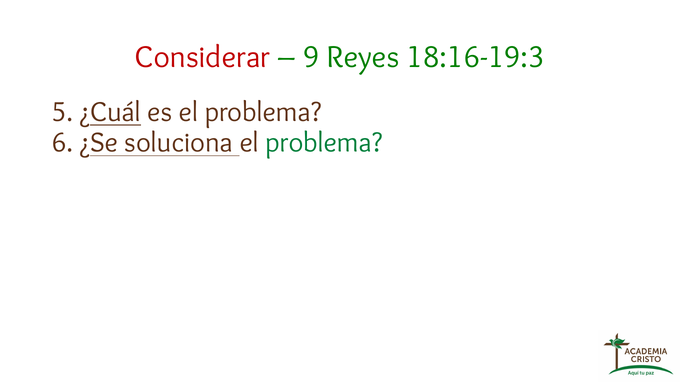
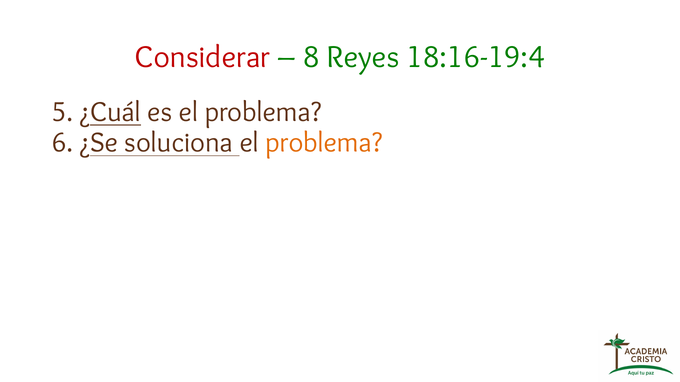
9: 9 -> 8 (311, 57)
18:16-19:3: 18:16-19:3 -> 18:16-19:4 (476, 57)
problema colour: green -> orange (324, 143)
